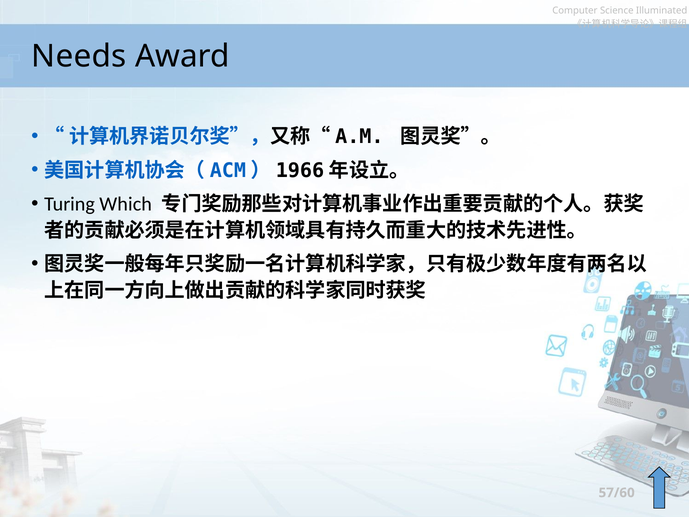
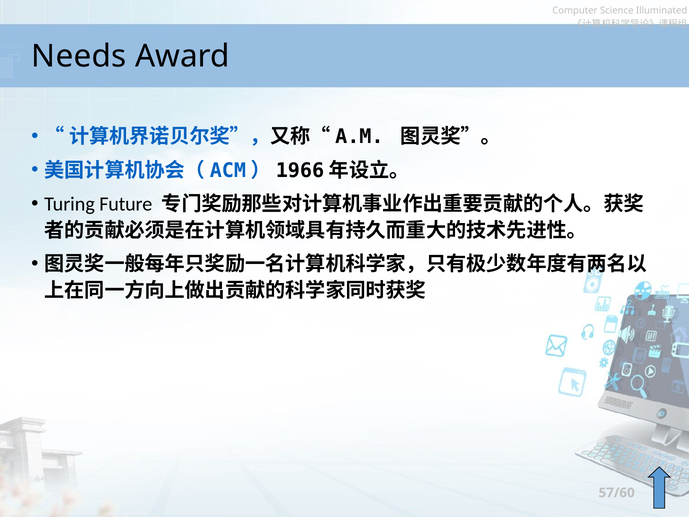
Which: Which -> Future (126, 204)
